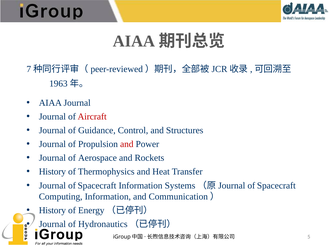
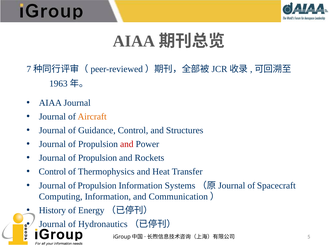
Aircraft colour: red -> orange (92, 116)
Aerospace: Aerospace -> Propulsion (98, 158)
History: History -> Control (52, 171)
Spacecraft: Spacecraft -> Propulsion (97, 185)
